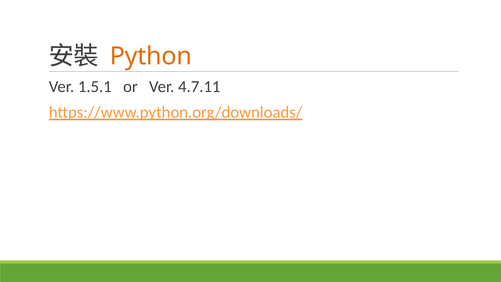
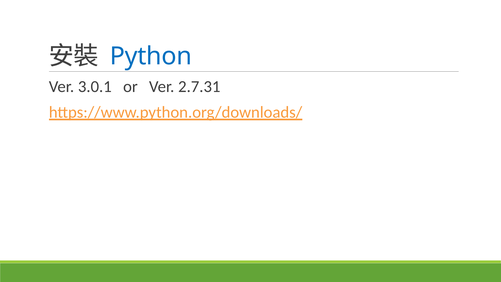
Python colour: orange -> blue (151, 56)
1.5.1: 1.5.1 -> 3.0.1 (95, 87)
4.7.11: 4.7.11 -> 2.7.31 (199, 87)
